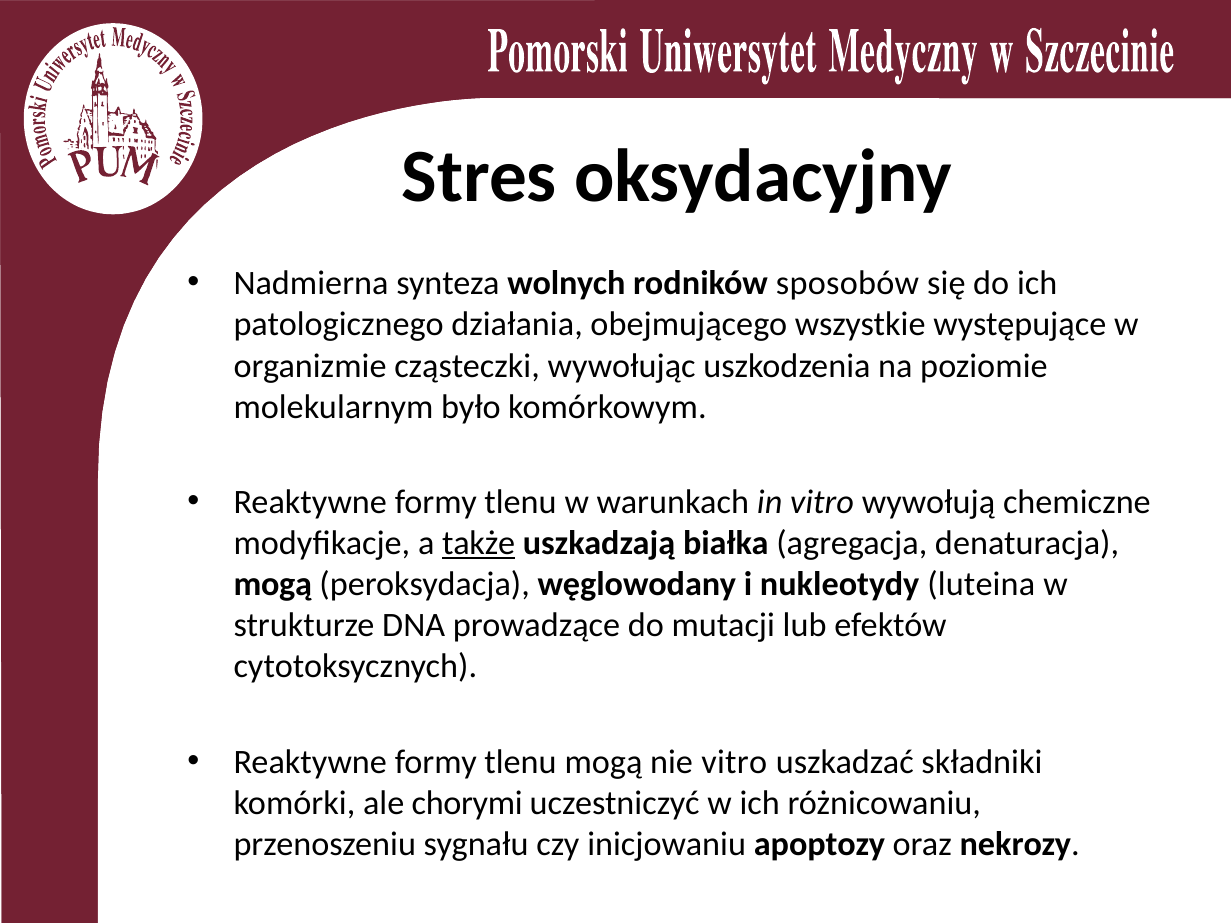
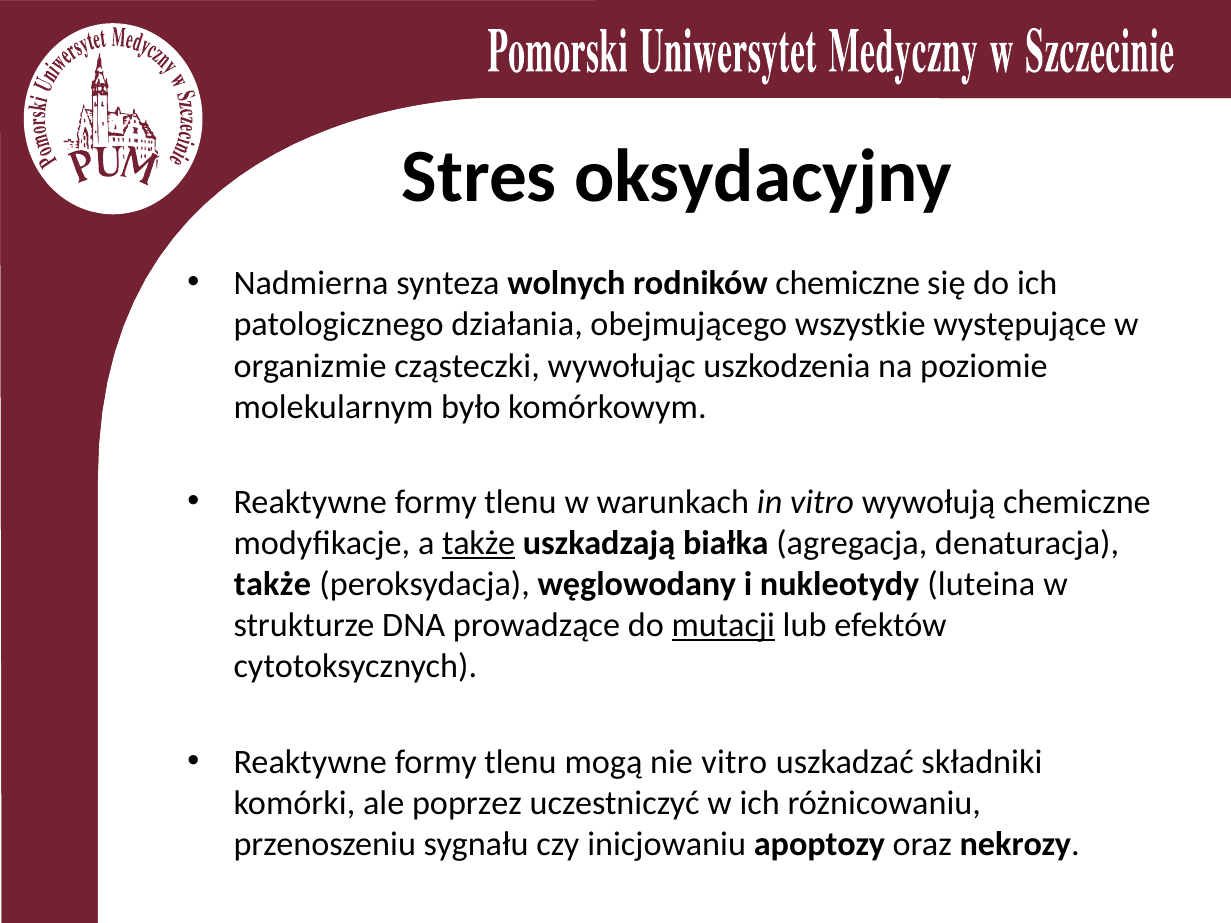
rodników sposobów: sposobów -> chemiczne (848, 284)
mogą: mogą -> także (272, 585)
mutacji underline: none -> present (723, 626)
chorymi: chorymi -> poprzez (467, 804)
